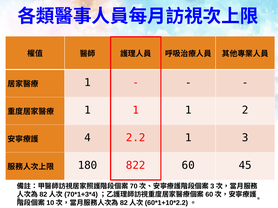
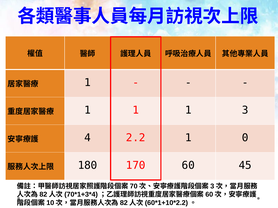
2: 2 -> 3 (245, 110)
3: 3 -> 0 (245, 138)
822: 822 -> 170 (136, 166)
